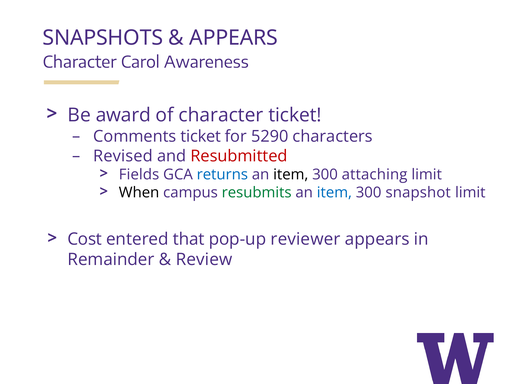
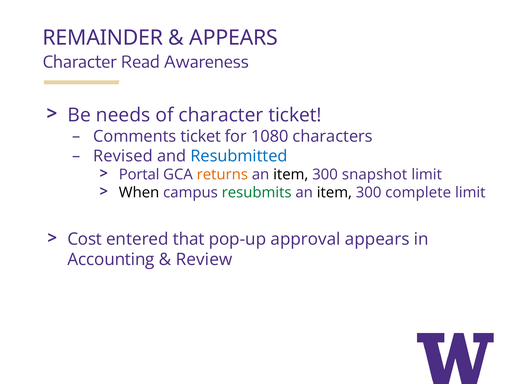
SNAPSHOTS: SNAPSHOTS -> REMAINDER (103, 38)
Carol: Carol -> Read (140, 62)
award: award -> needs (123, 115)
5290: 5290 -> 1080 (270, 136)
Resubmitted colour: red -> blue (239, 156)
Fields: Fields -> Portal (139, 175)
returns colour: blue -> orange (222, 175)
attaching: attaching -> snapshot (375, 175)
item colour: blue -> black (334, 193)
snapshot: snapshot -> complete (418, 193)
reviewer: reviewer -> approval (306, 239)
Remainder: Remainder -> Accounting (111, 260)
